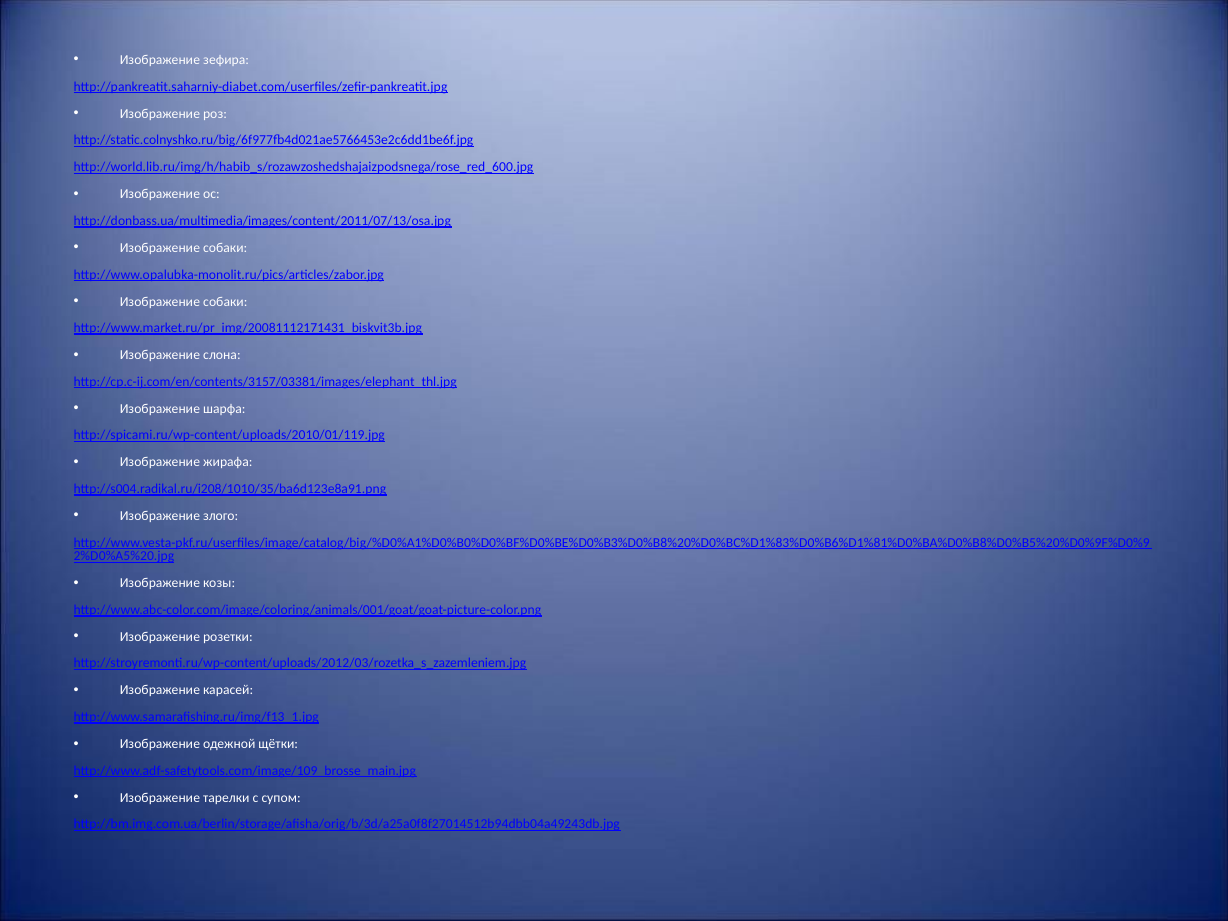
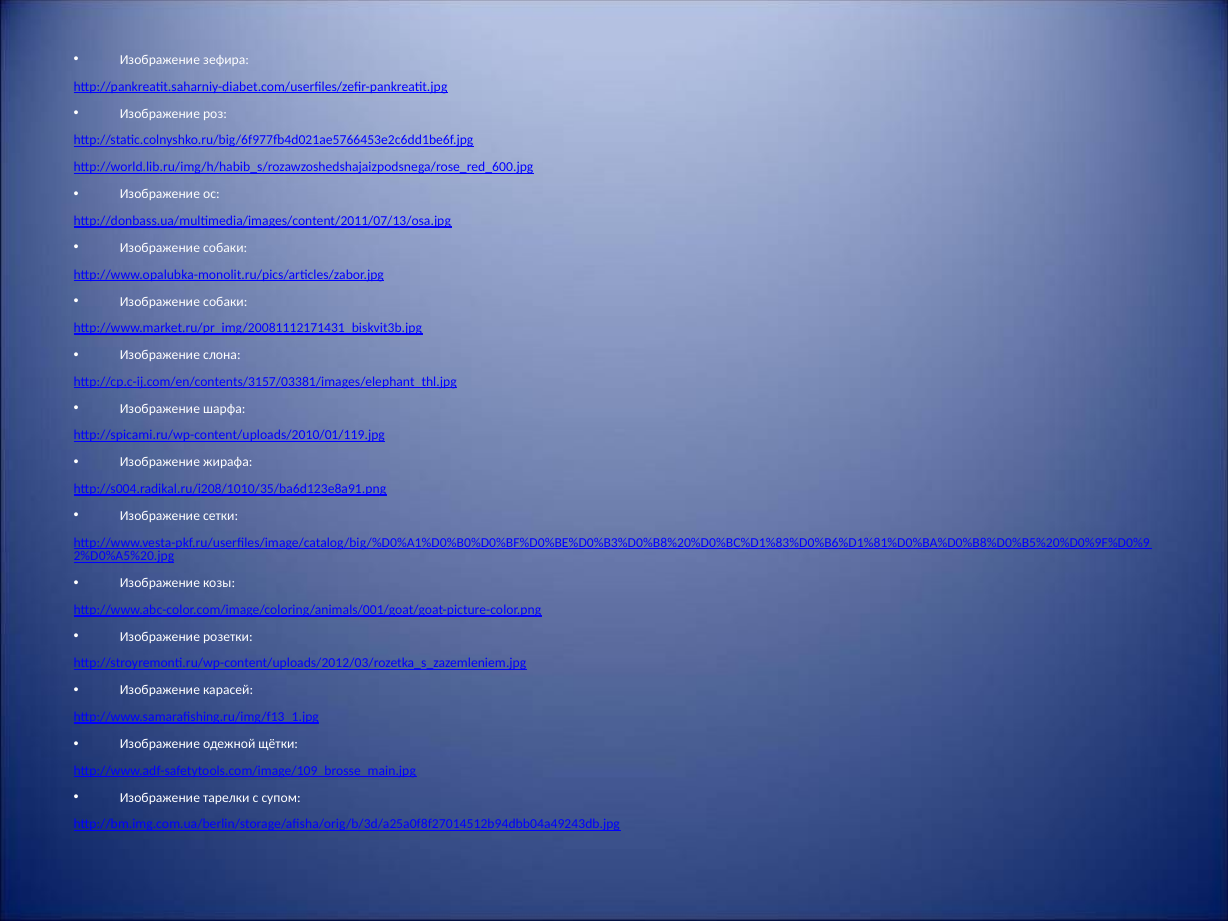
злого: злого -> сетки (221, 516)
